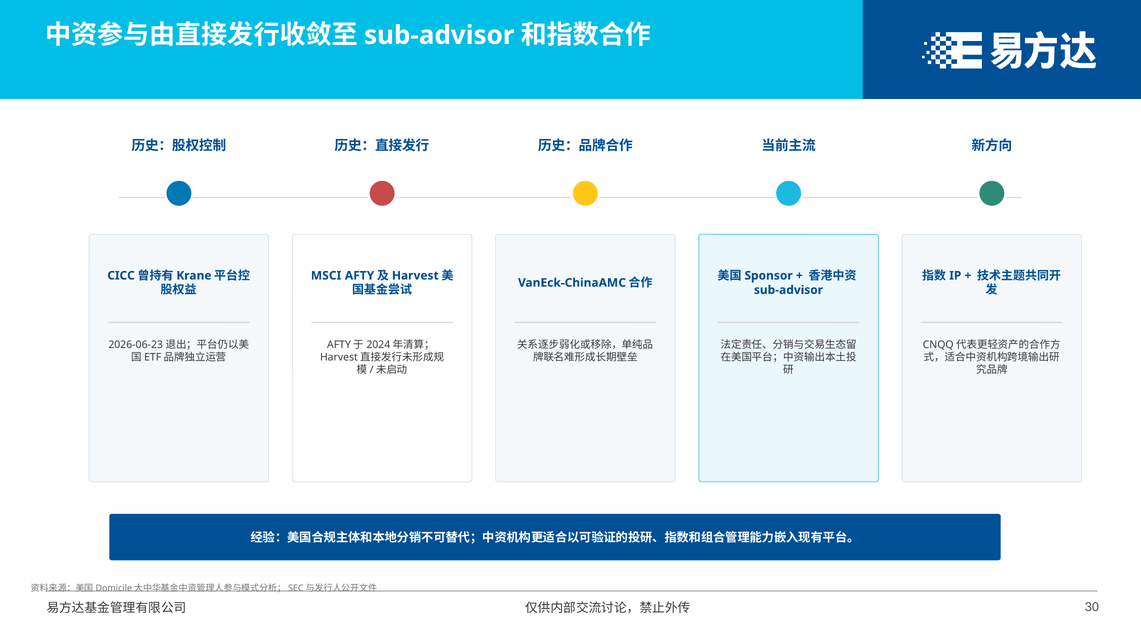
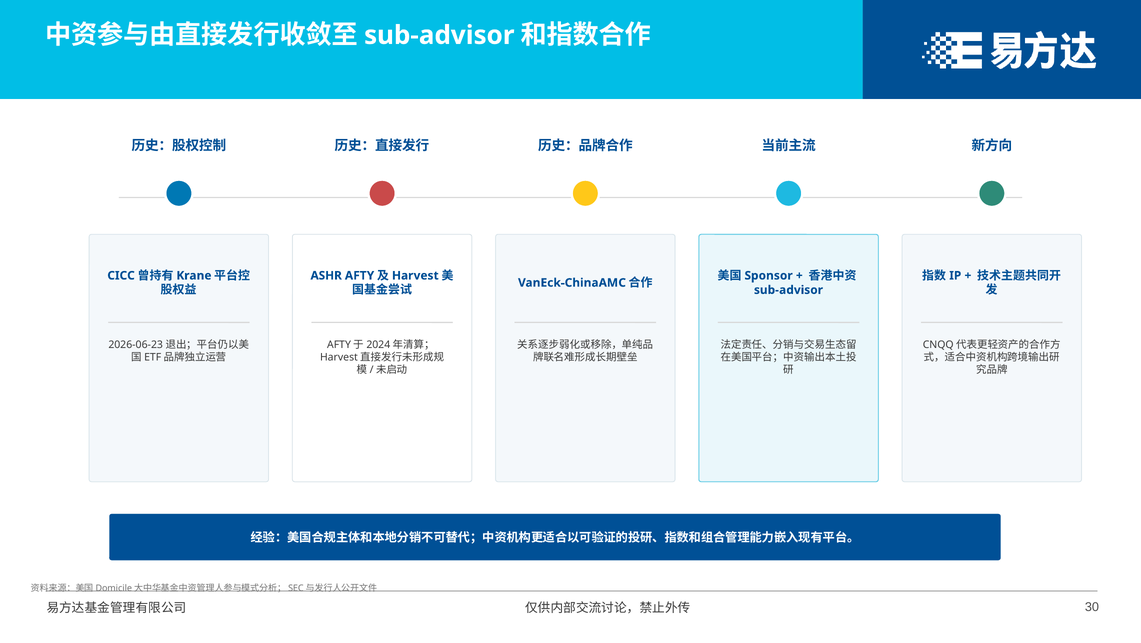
MSCI: MSCI -> ASHR (326, 275)
